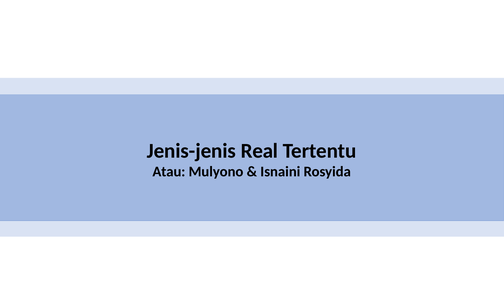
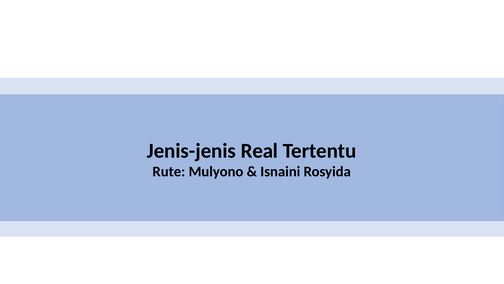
Atau: Atau -> Rute (169, 171)
